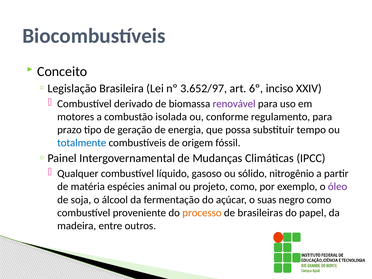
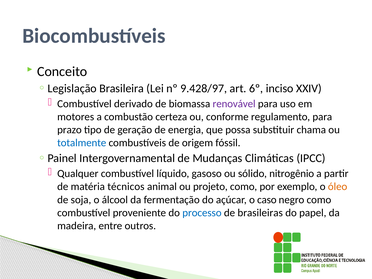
3.652/97: 3.652/97 -> 9.428/97 (204, 88)
isolada: isolada -> certeza (171, 117)
tempo: tempo -> chama (311, 130)
espécies: espécies -> técnicos (126, 187)
óleo colour: purple -> orange (338, 187)
suas: suas -> caso (267, 200)
processo colour: orange -> blue (202, 213)
